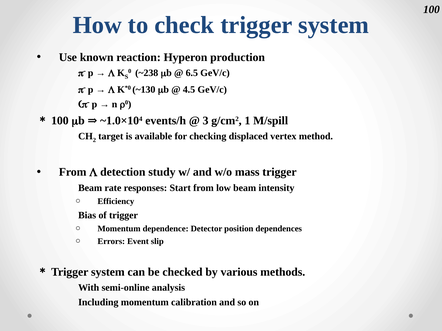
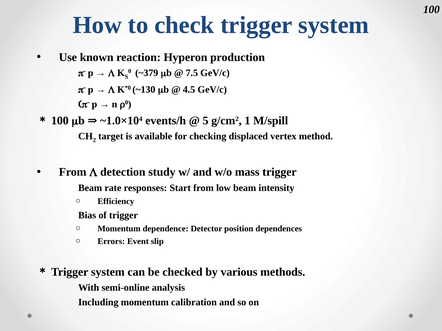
~238: ~238 -> ~379 (147, 73)
6.5: 6.5 -> 7.5 (192, 73)
3: 3 -> 5 (206, 121)
